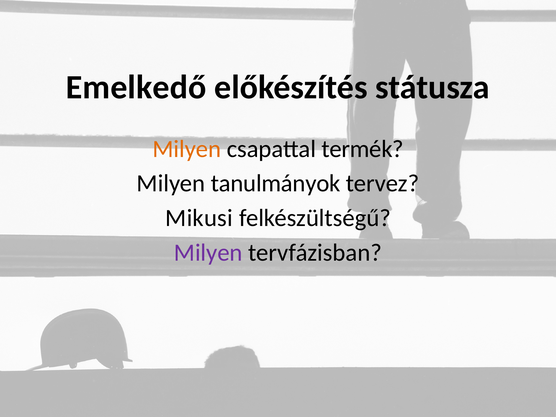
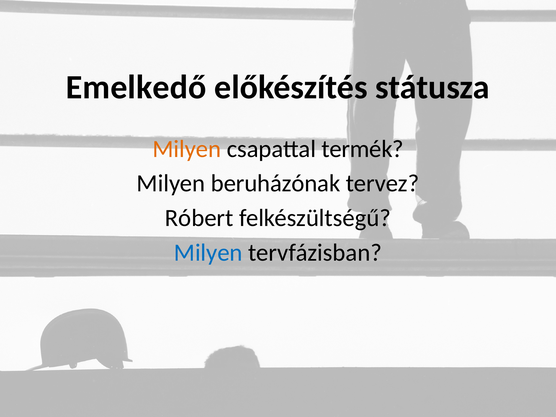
tanulmányok: tanulmányok -> beruházónak (276, 183)
Mikusi: Mikusi -> Róbert (199, 218)
Milyen colour: purple -> blue (208, 253)
